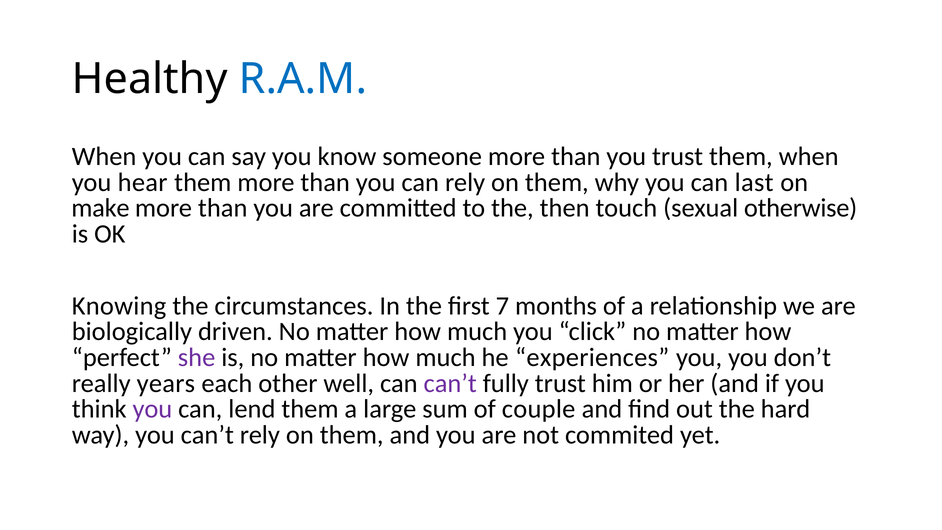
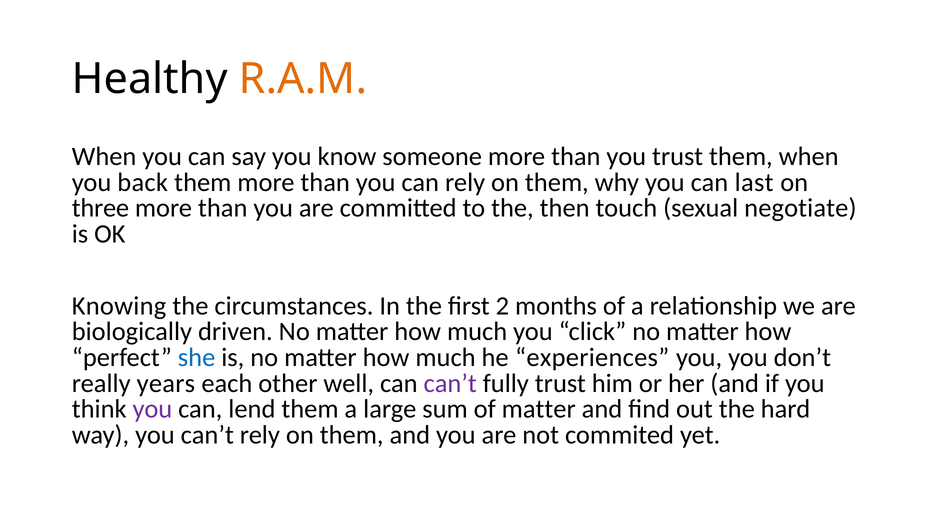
R.A.M colour: blue -> orange (303, 79)
hear: hear -> back (143, 182)
make: make -> three (100, 208)
otherwise: otherwise -> negotiate (800, 208)
7: 7 -> 2 (502, 306)
she colour: purple -> blue (197, 357)
of couple: couple -> matter (539, 409)
